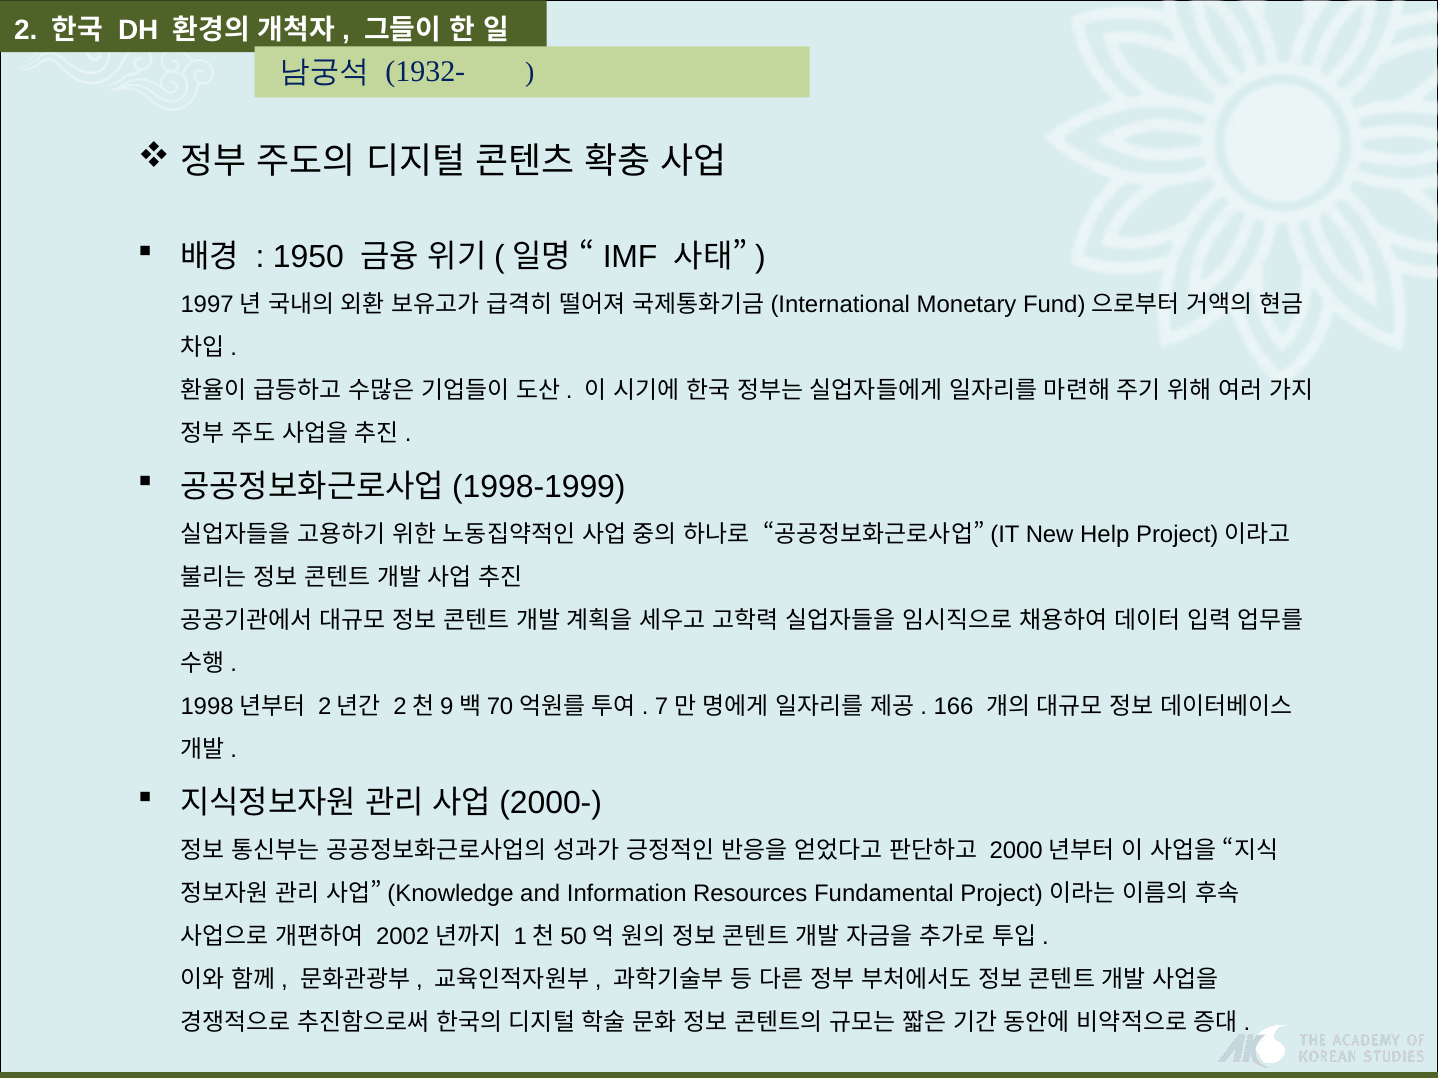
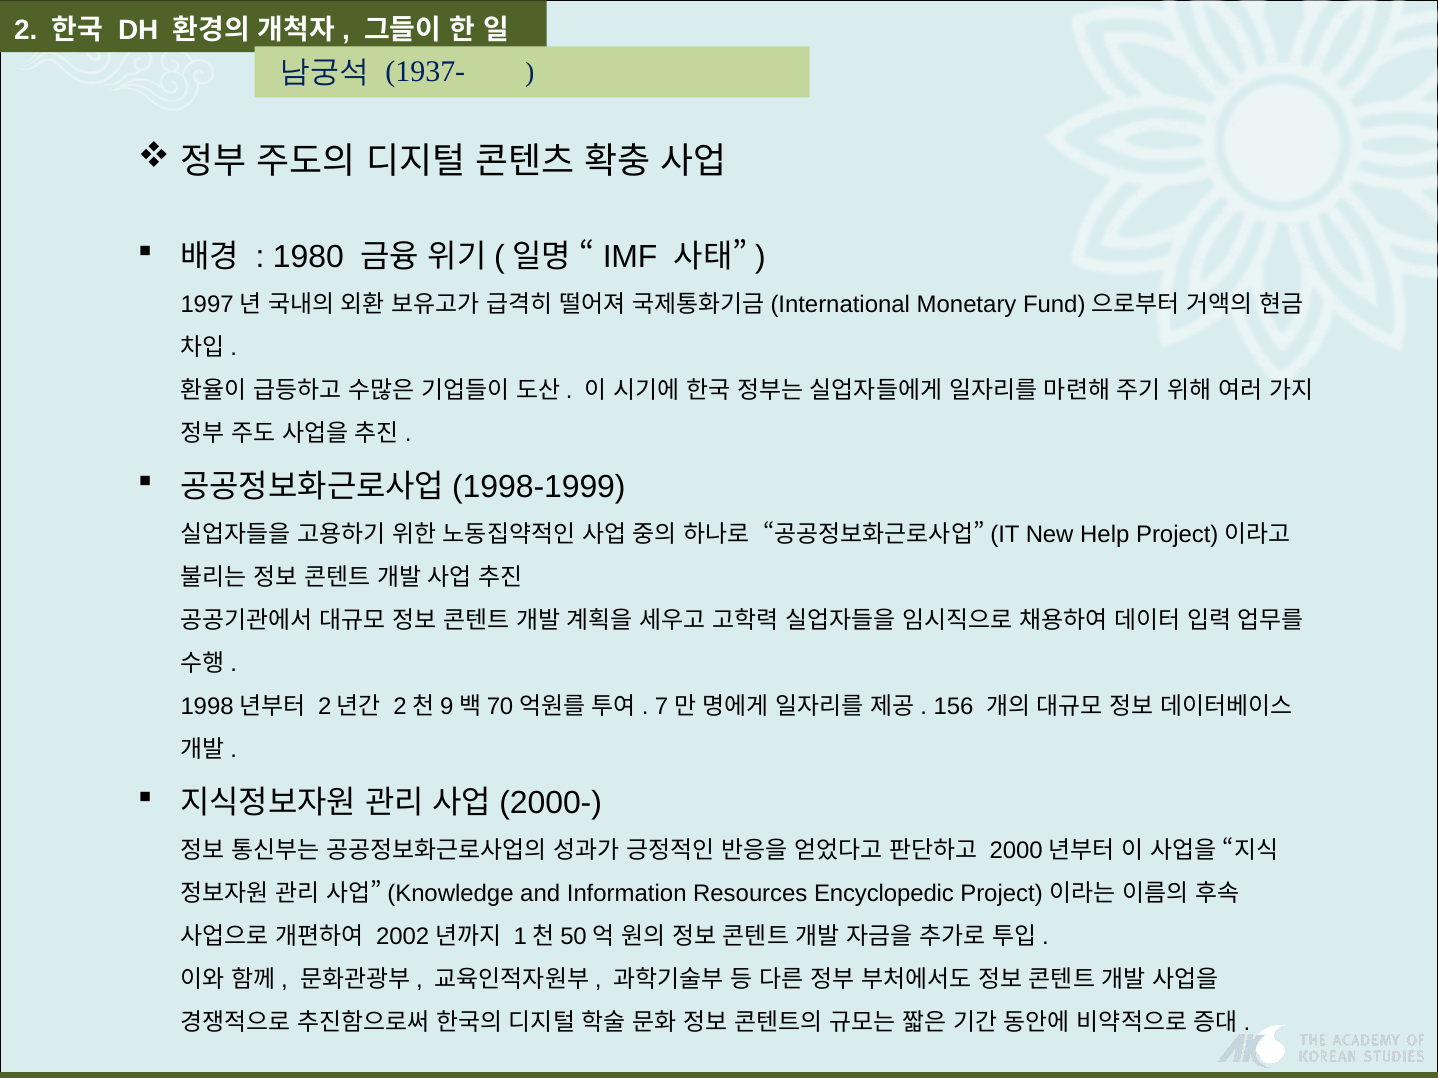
1932-: 1932- -> 1937- (425, 72)
1950: 1950 -> 1980 (308, 257)
166: 166 -> 156 (954, 707)
Fundamental: Fundamental -> Encyclopedic (884, 894)
